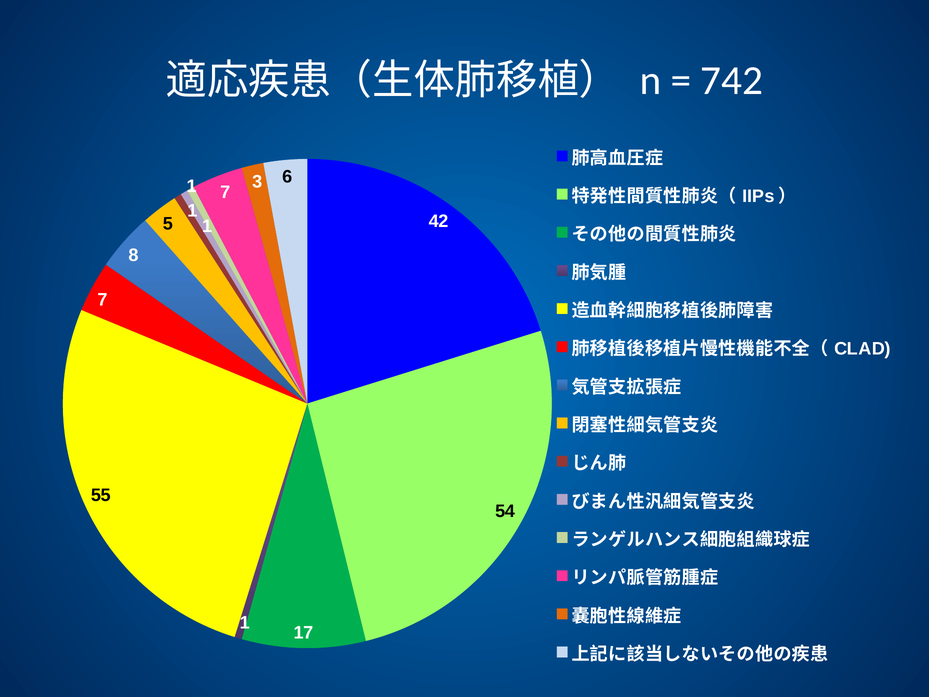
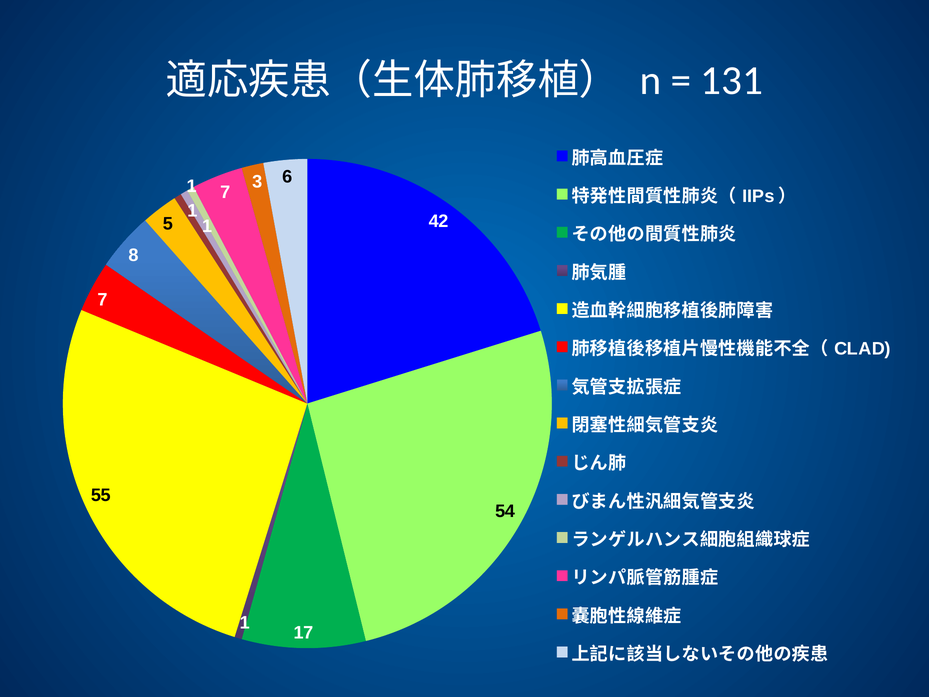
742: 742 -> 131 (732, 81)
